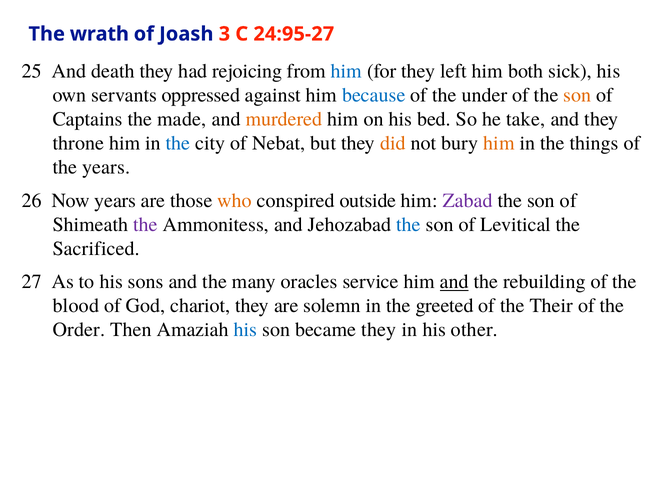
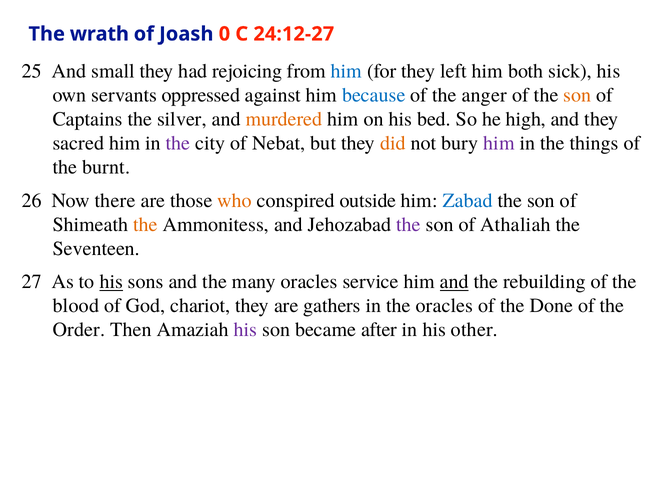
3: 3 -> 0 (224, 34)
24:95-27: 24:95-27 -> 24:12-27 (294, 34)
death: death -> small (113, 71)
under: under -> anger (484, 95)
made: made -> silver (182, 119)
take: take -> high (526, 119)
throne: throne -> sacred (78, 143)
the colour: blue -> purple (178, 143)
him colour: orange -> purple (499, 143)
the years: years -> burnt (106, 167)
Now years: years -> there (115, 200)
Zabad colour: purple -> blue (468, 200)
the colour: purple -> orange (145, 224)
the colour: blue -> purple (409, 224)
Levitical: Levitical -> Athaliah (516, 224)
Sacrificed: Sacrificed -> Seventeen (96, 249)
his underline: none -> present (111, 282)
solemn: solemn -> gathers (332, 306)
the greeted: greeted -> oracles (444, 306)
Their: Their -> Done (551, 306)
his colour: blue -> purple (246, 330)
became they: they -> after (379, 330)
